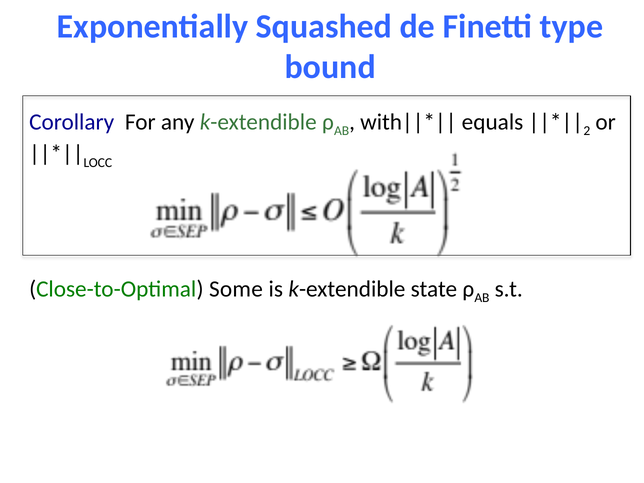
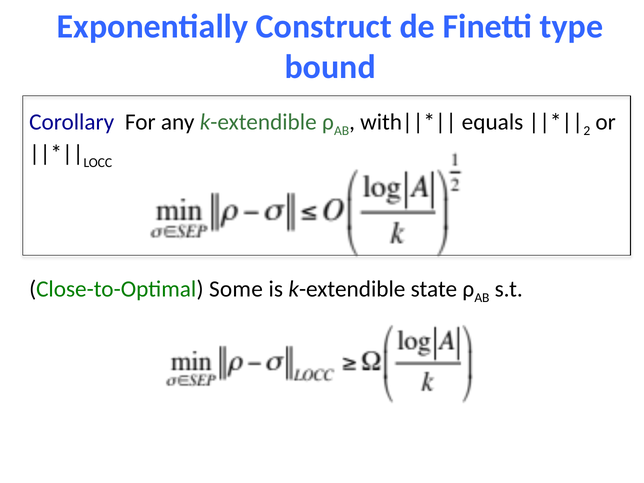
Squashed: Squashed -> Construct (324, 26)
